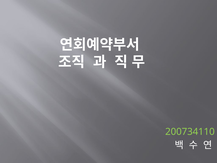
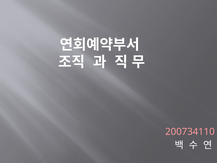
200734110 colour: light green -> pink (190, 131)
